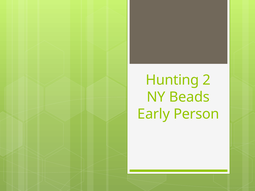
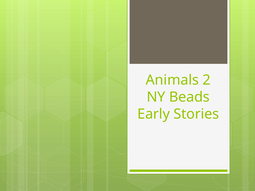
Hunting: Hunting -> Animals (172, 80)
Person: Person -> Stories (196, 114)
